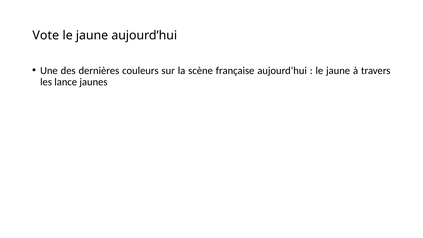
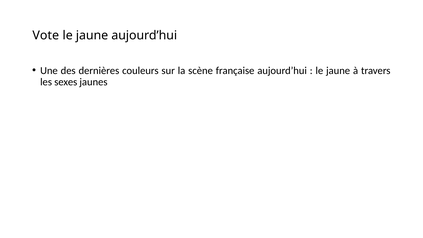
lance: lance -> sexes (66, 82)
